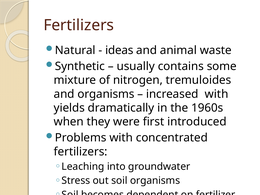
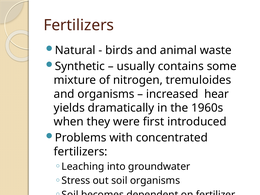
ideas: ideas -> birds (119, 50)
increased with: with -> hear (217, 94)
